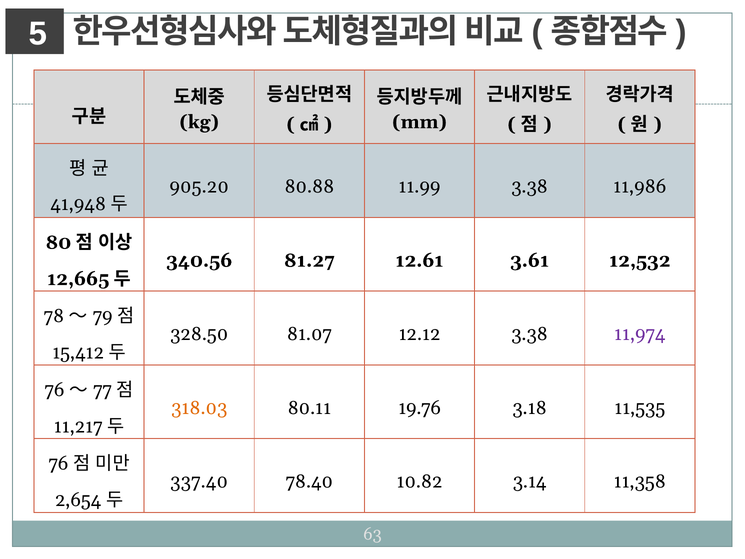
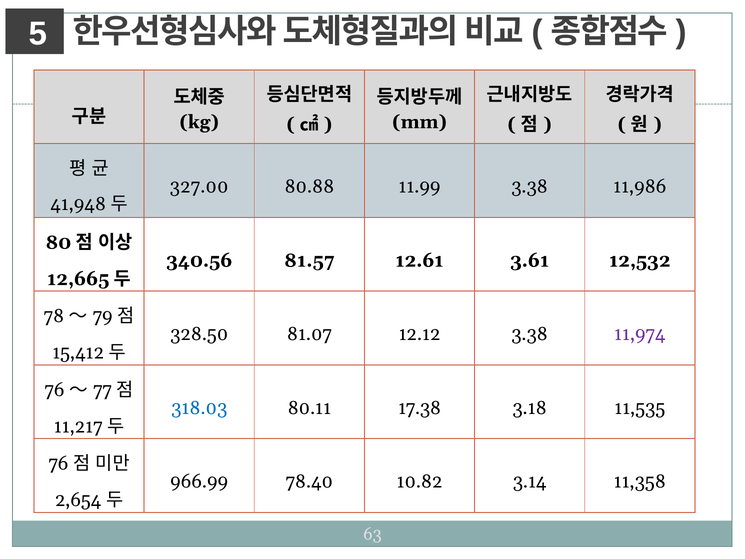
905.20: 905.20 -> 327.00 (199, 187)
81.27: 81.27 -> 81.57 (309, 260)
318.03 colour: orange -> blue (199, 408)
19.76: 19.76 -> 17.38 (420, 408)
337.40: 337.40 -> 966.99 (199, 482)
